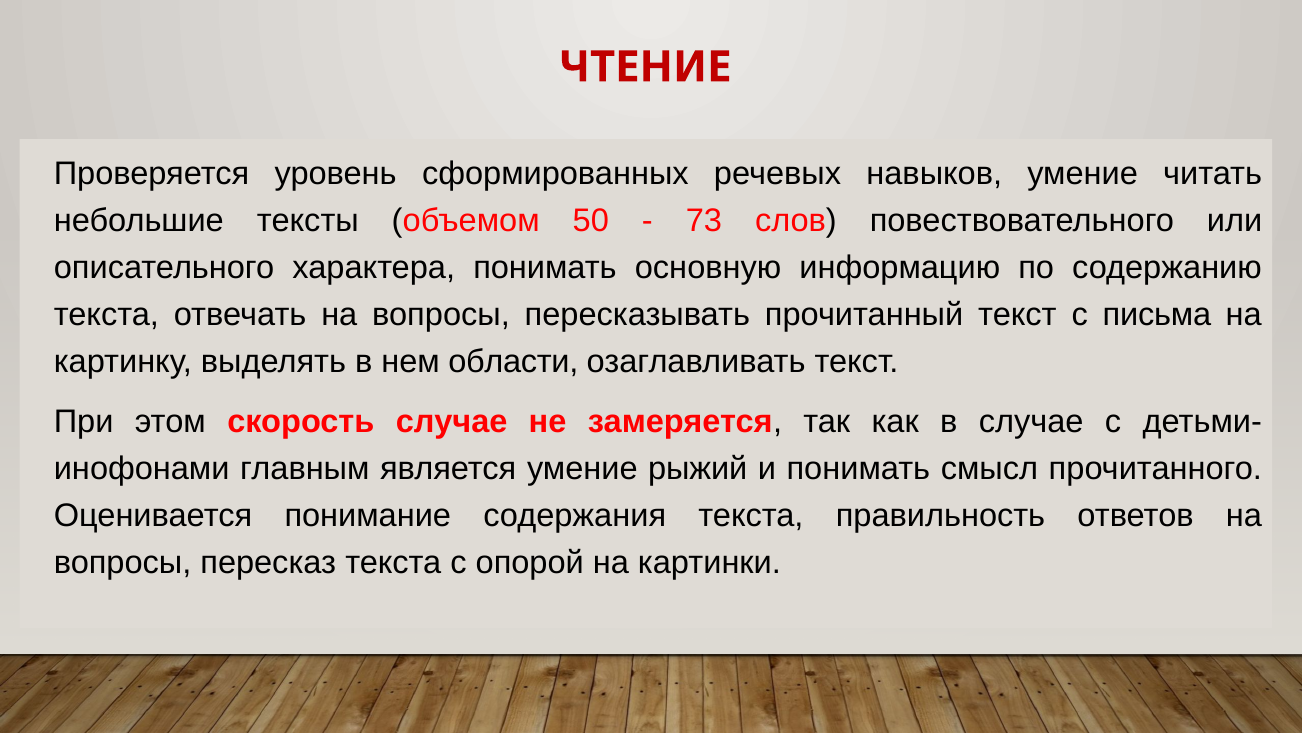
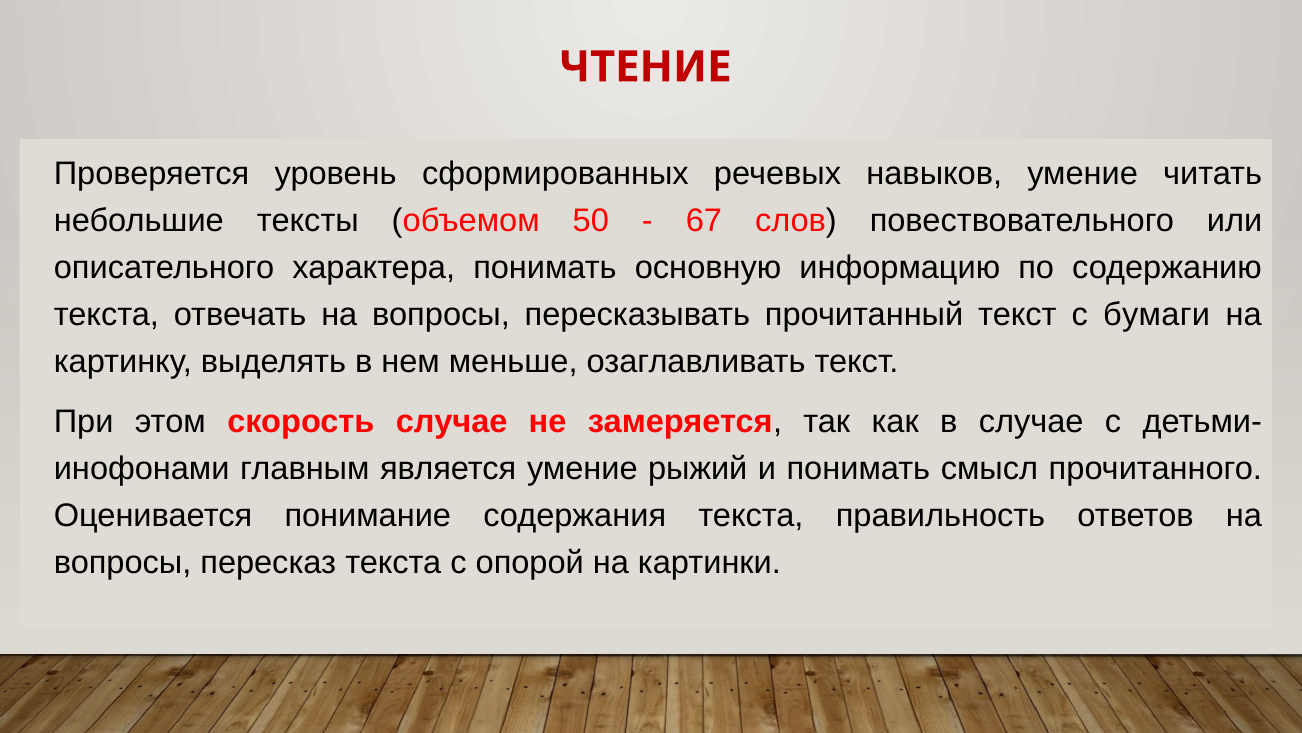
73: 73 -> 67 (704, 220)
письма: письма -> бумаги (1157, 314)
области: области -> меньше (513, 361)
